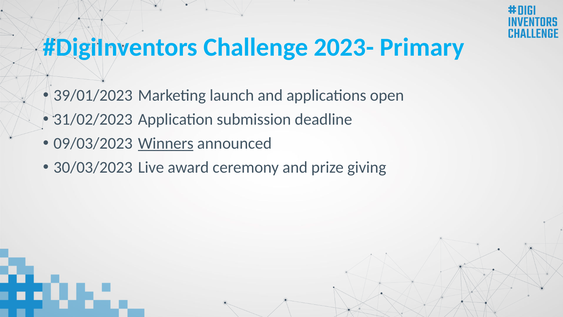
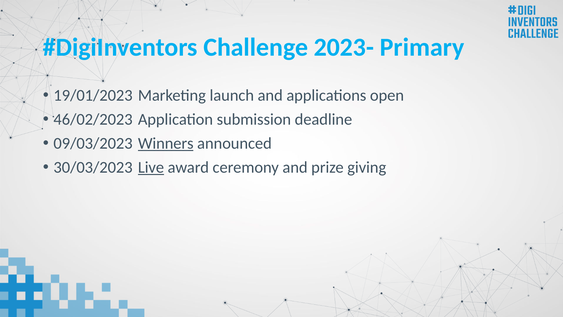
39/01/2023: 39/01/2023 -> 19/01/2023 (93, 95)
31/02/2023: 31/02/2023 -> 46/02/2023 (93, 119)
Live underline: none -> present (151, 167)
